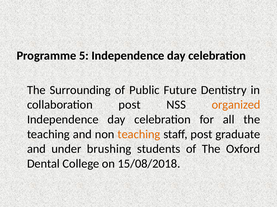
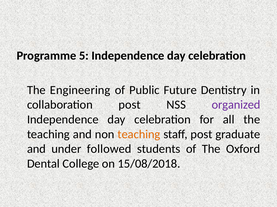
Surrounding: Surrounding -> Engineering (80, 90)
organized colour: orange -> purple (236, 105)
brushing: brushing -> followed (109, 149)
